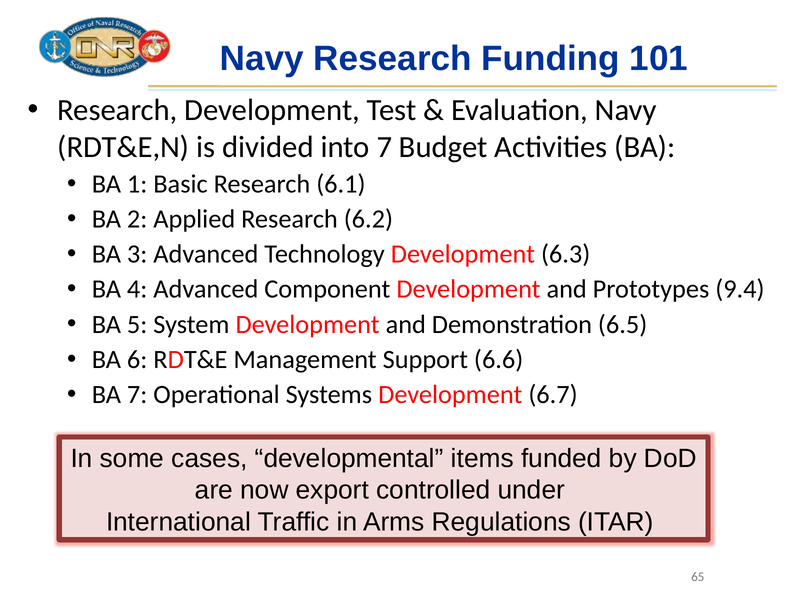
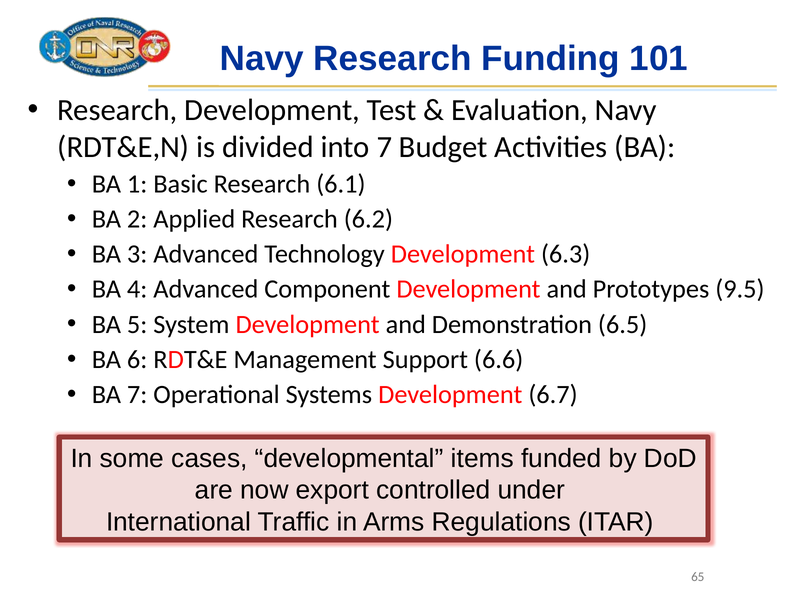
9.4: 9.4 -> 9.5 (740, 289)
